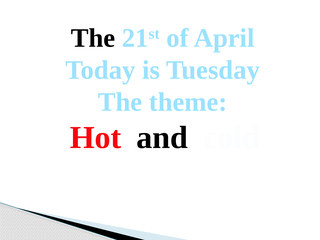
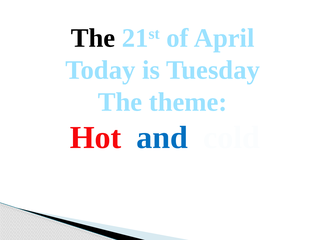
and colour: black -> blue (162, 138)
